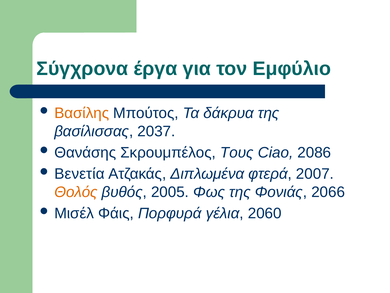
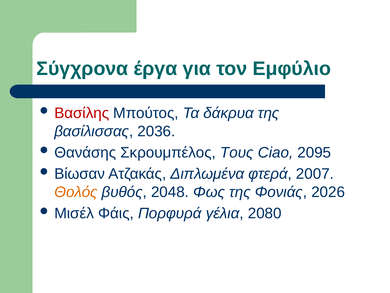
Βασίλης colour: orange -> red (82, 113)
2037: 2037 -> 2036 (156, 131)
2086: 2086 -> 2095 (314, 152)
Βενετία: Βενετία -> Βίωσαν (80, 174)
2005: 2005 -> 2048 (170, 192)
2066: 2066 -> 2026 (328, 192)
2060: 2060 -> 2080 (265, 213)
